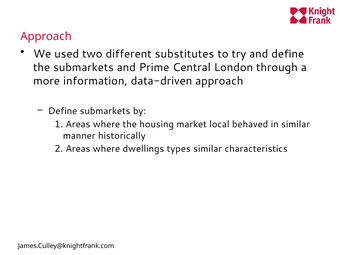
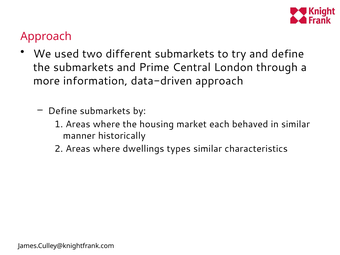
different substitutes: substitutes -> submarkets (185, 54)
local: local -> each (219, 124)
